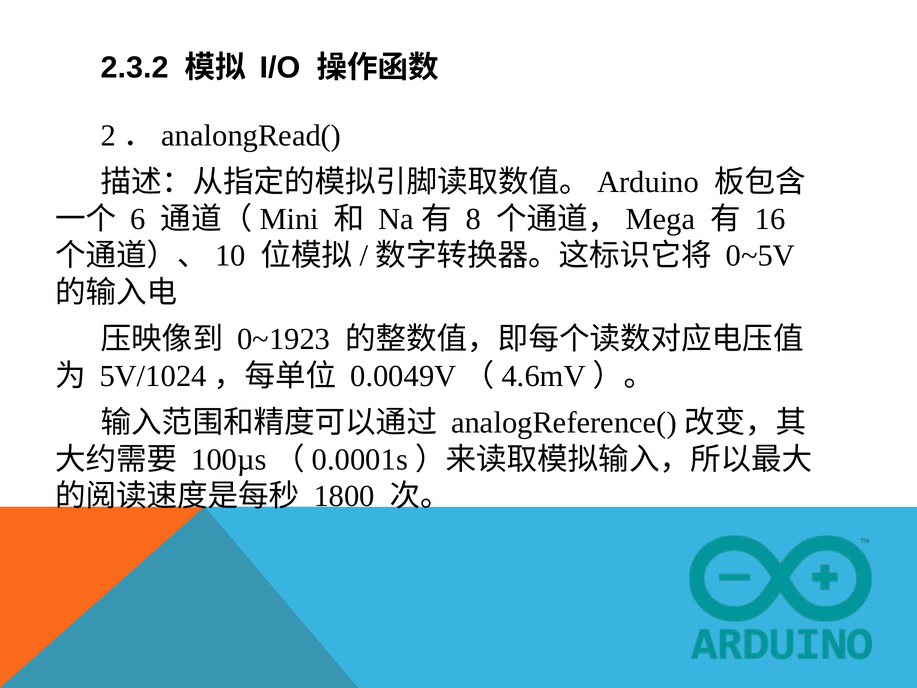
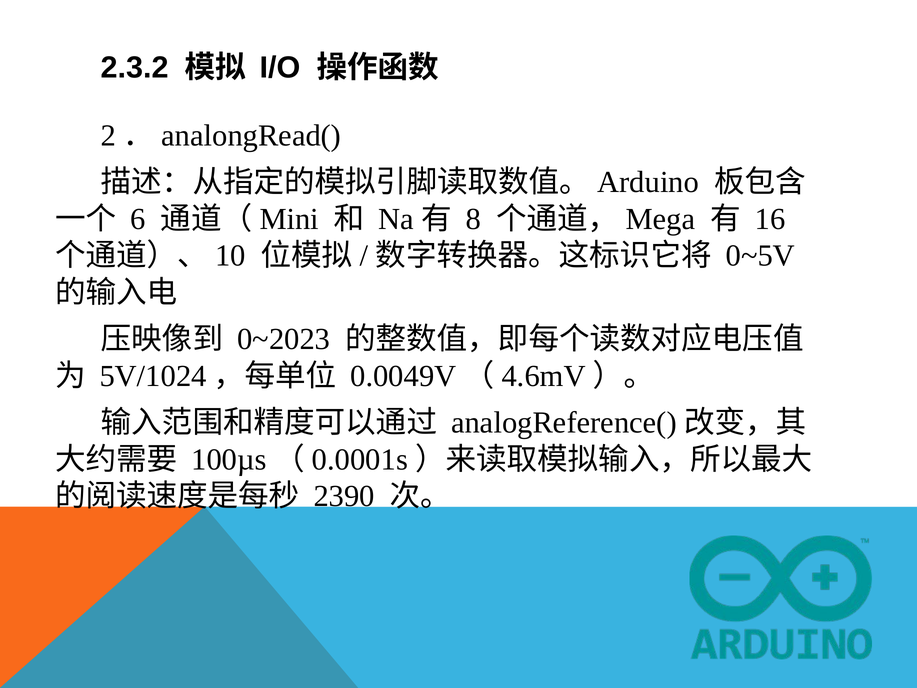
0~1923: 0~1923 -> 0~2023 (284, 339)
1800: 1800 -> 2390 (344, 496)
